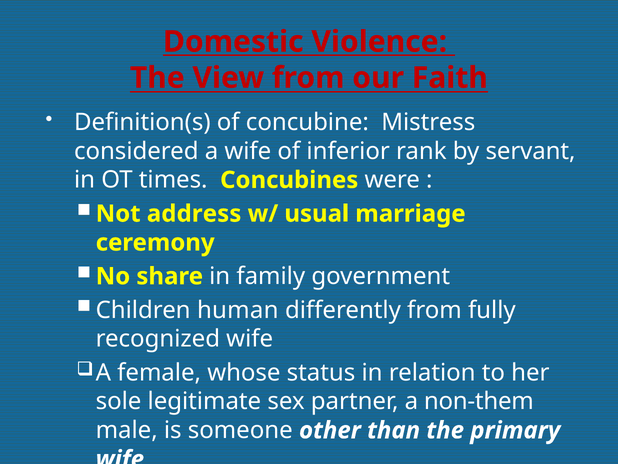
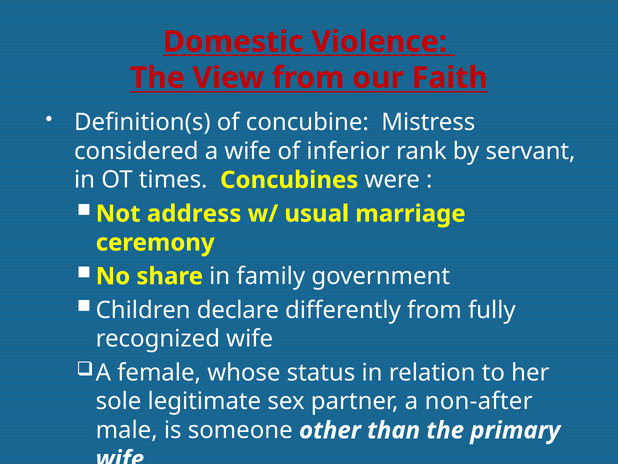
human: human -> declare (238, 310)
non-them: non-them -> non-after (479, 401)
